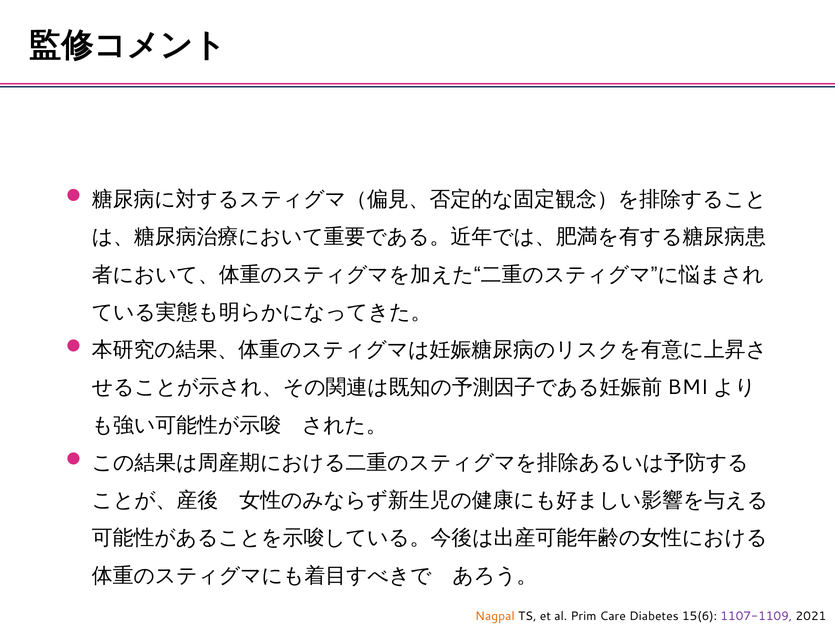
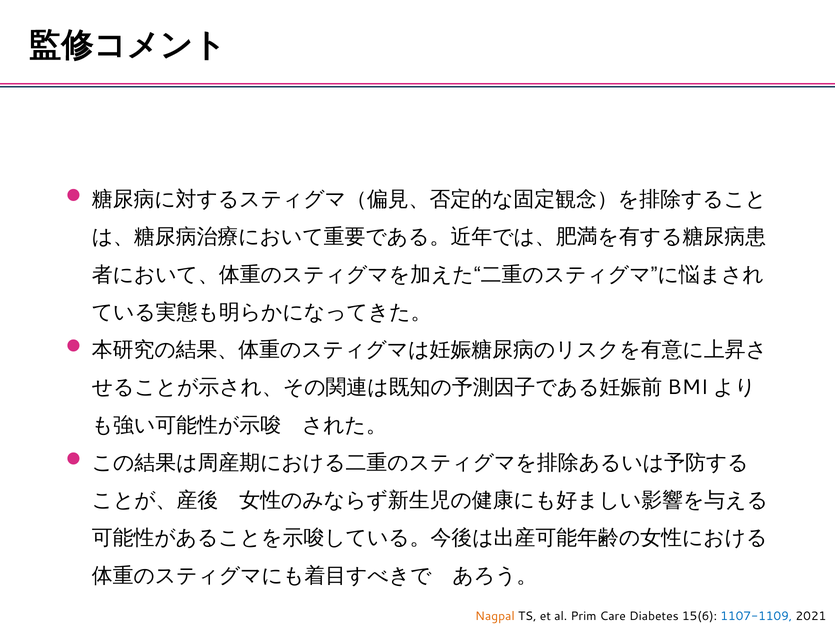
1107-1109 colour: purple -> blue (756, 616)
